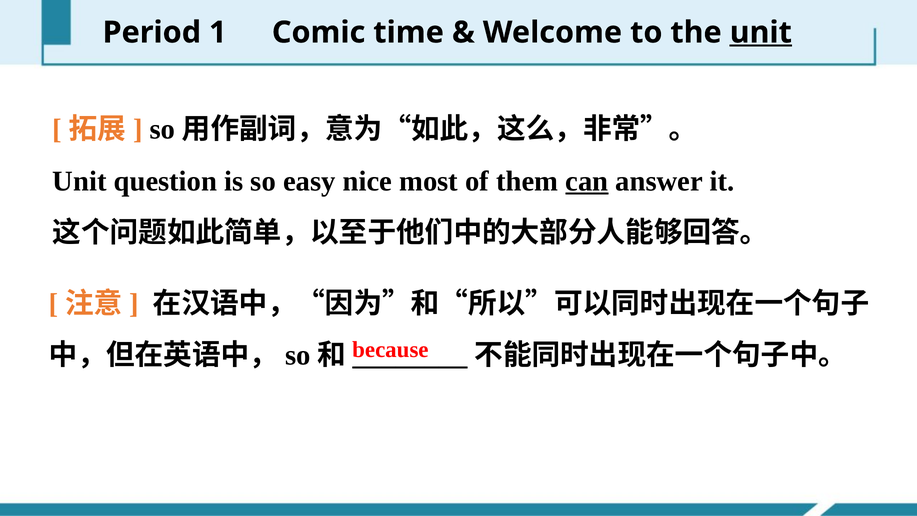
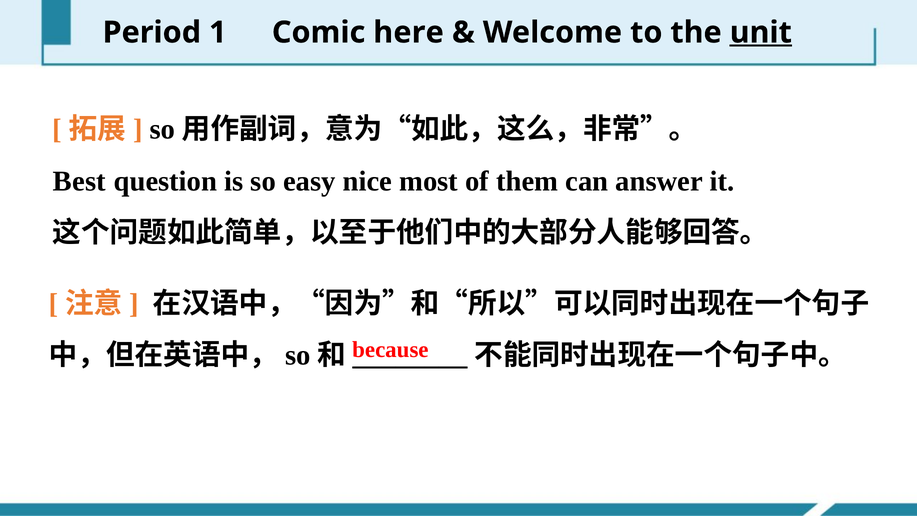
time: time -> here (409, 32)
Unit: Unit -> Best (79, 181)
can underline: present -> none (587, 181)
